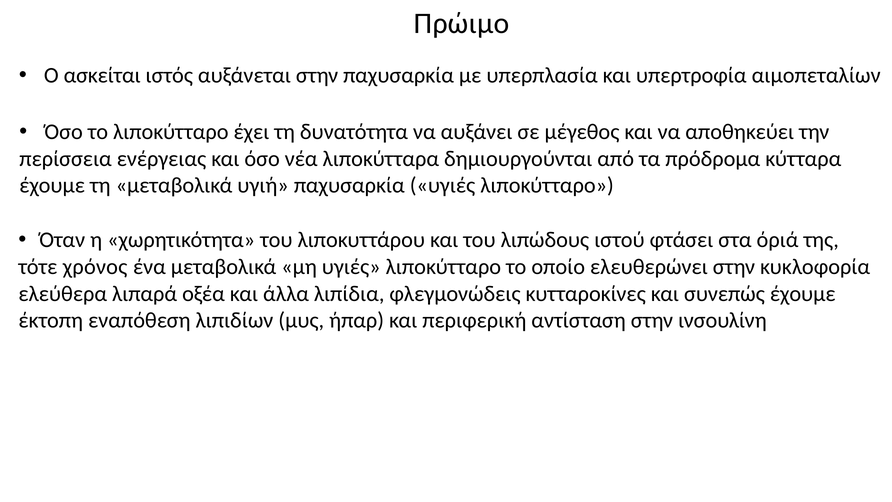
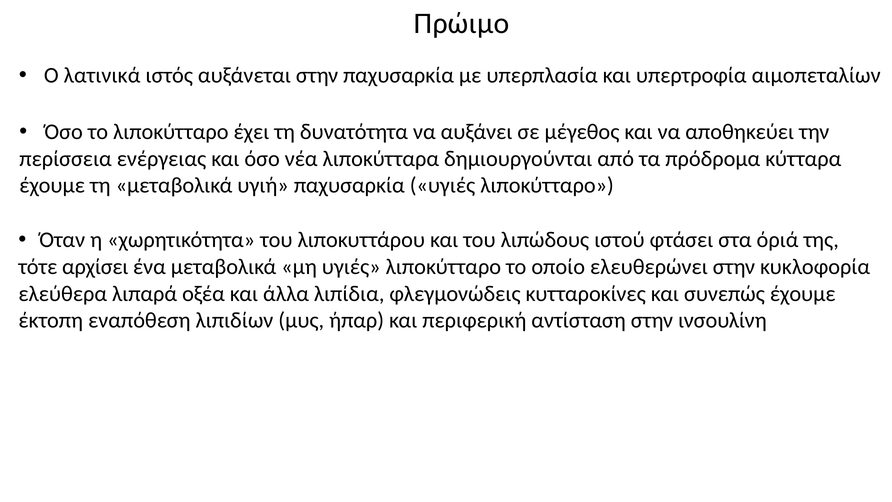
ασκείται: ασκείται -> λατινικά (102, 75)
χρόνος: χρόνος -> αρχίσει (95, 267)
